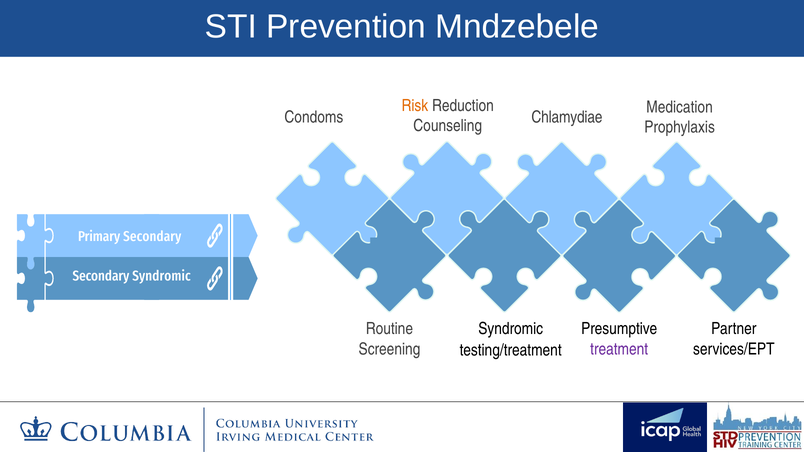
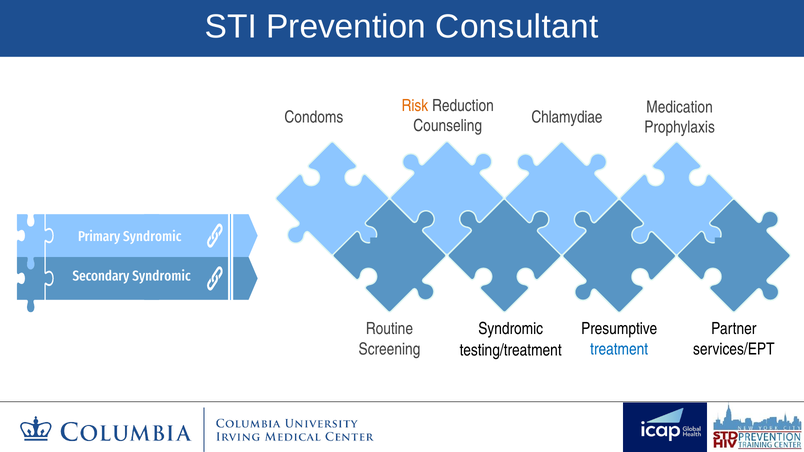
Mndzebele: Mndzebele -> Consultant (517, 27)
Primary Secondary: Secondary -> Syndromic (152, 237)
treatment colour: purple -> blue (619, 349)
